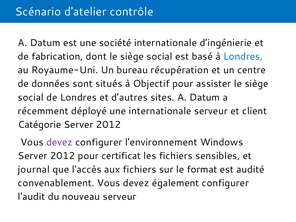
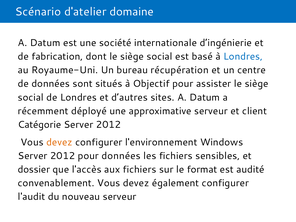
contrôle: contrôle -> domaine (132, 12)
une internationale: internationale -> approximative (160, 111)
devez colour: purple -> orange (59, 142)
pour certificat: certificat -> données (121, 156)
journal: journal -> dossier (34, 170)
